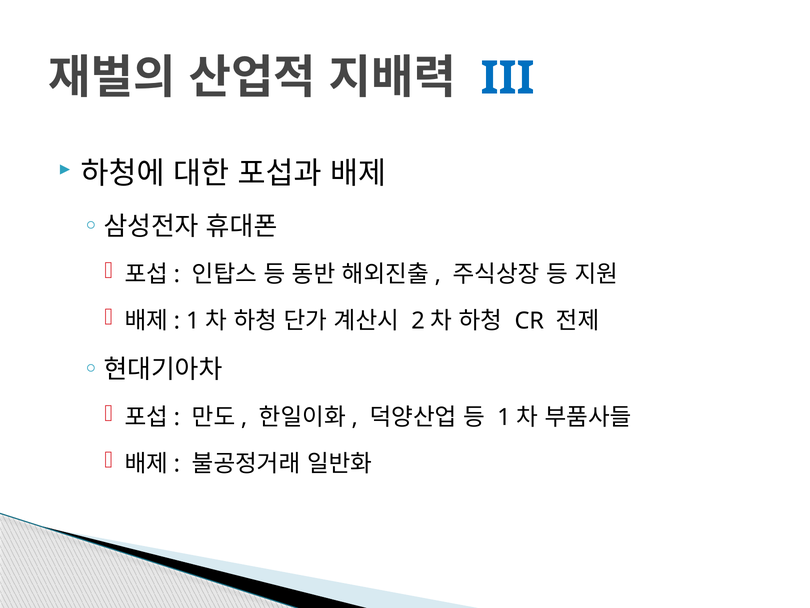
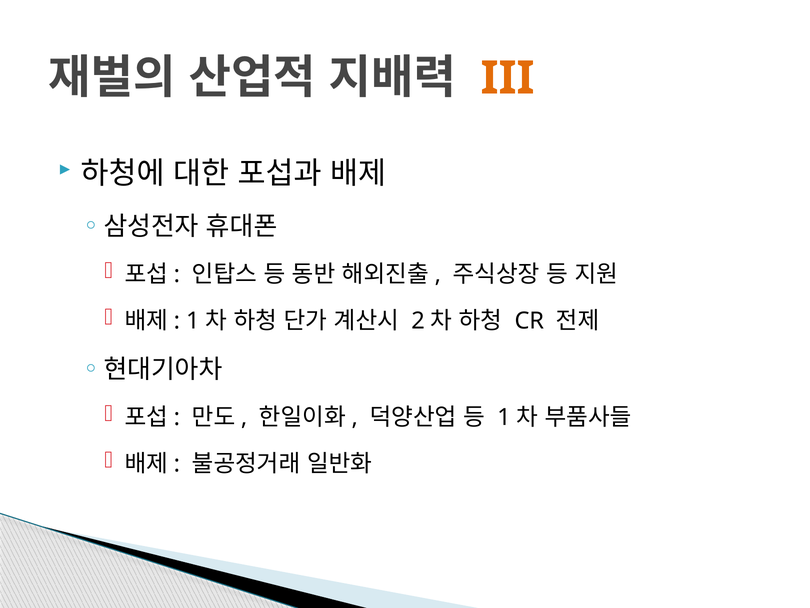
III colour: blue -> orange (508, 78)
